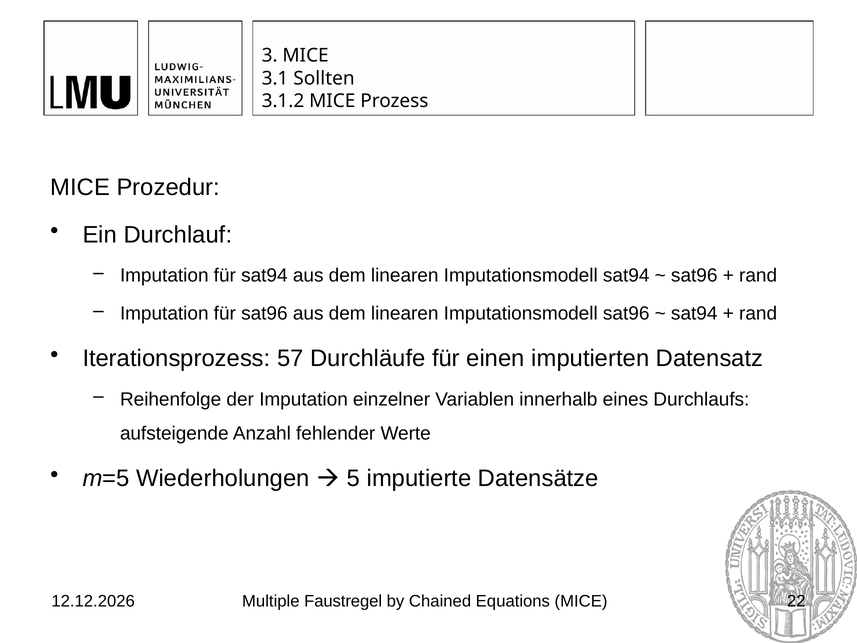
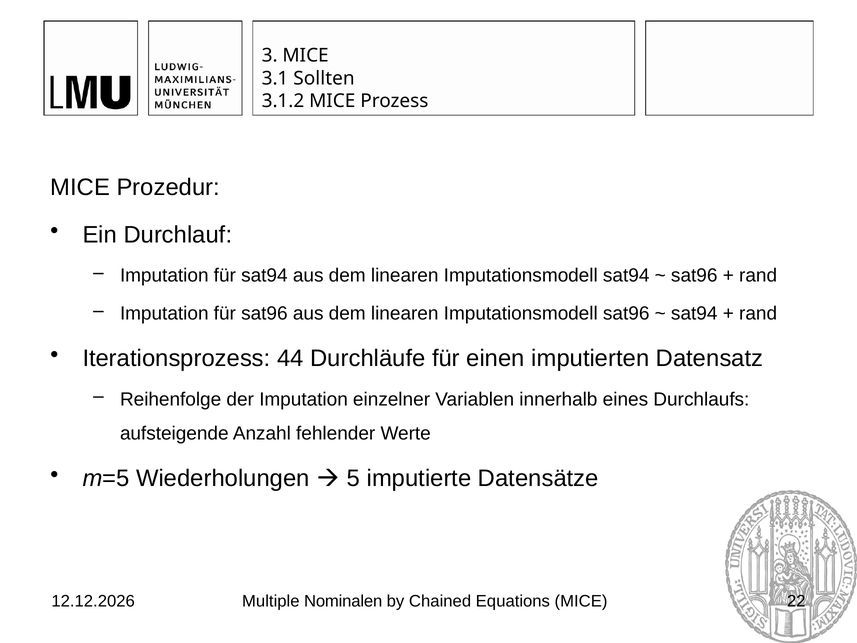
57: 57 -> 44 (290, 358)
Faustregel: Faustregel -> Nominalen (343, 601)
